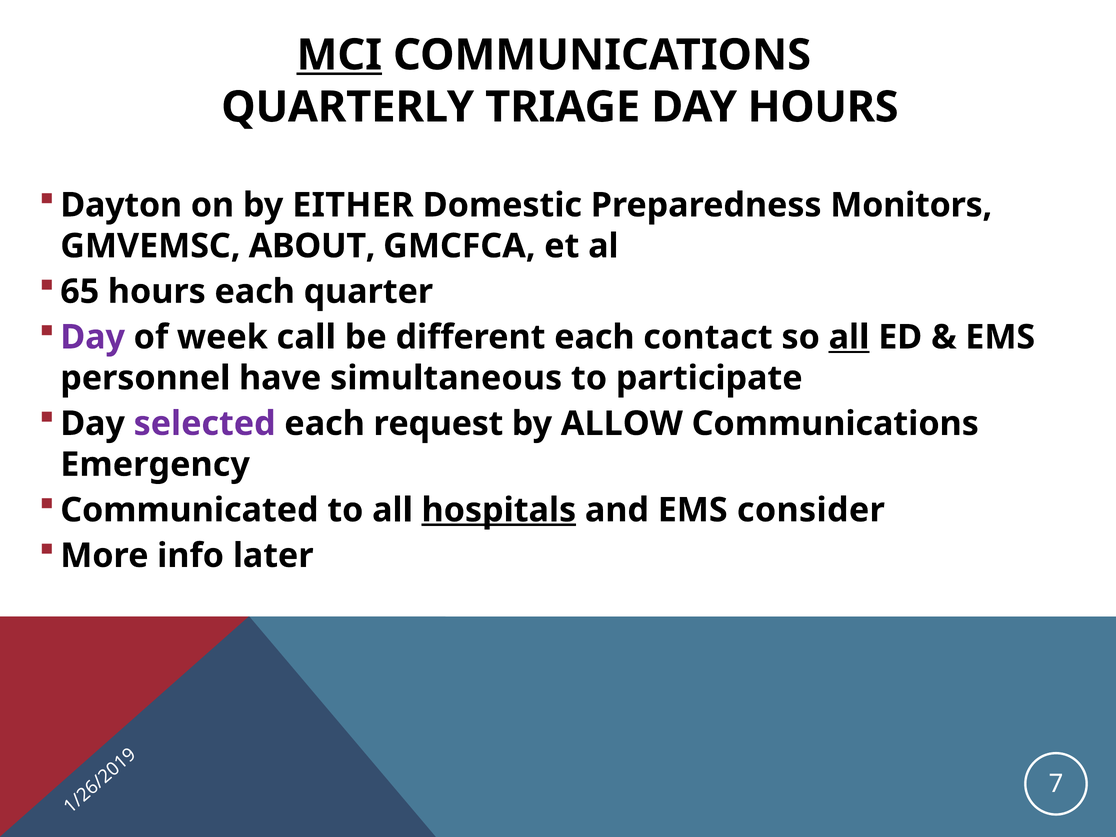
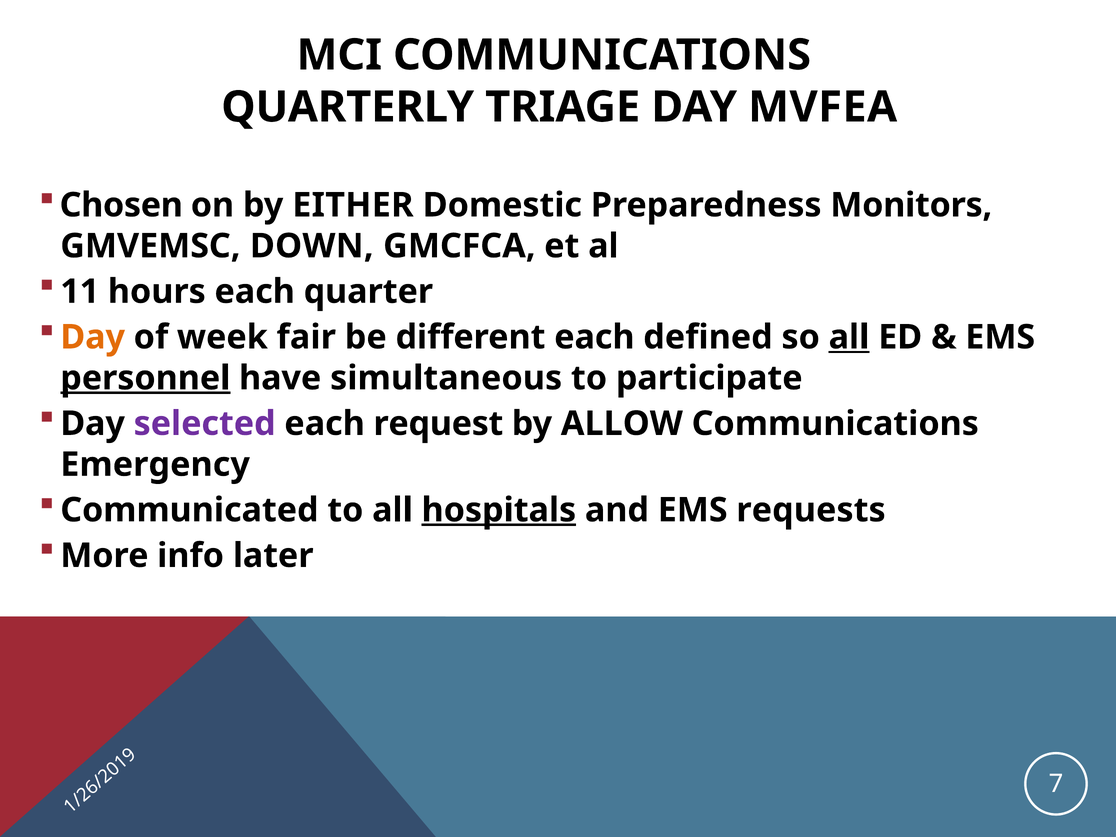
MCI underline: present -> none (339, 55)
DAY HOURS: HOURS -> MVFEA (823, 107)
Dayton: Dayton -> Chosen (121, 205)
ABOUT: ABOUT -> DOWN (312, 246)
65: 65 -> 11 (80, 292)
Day colour: purple -> orange (93, 337)
call: call -> fair (306, 337)
contact: contact -> defined (708, 337)
personnel underline: none -> present (145, 378)
consider: consider -> requests (811, 510)
